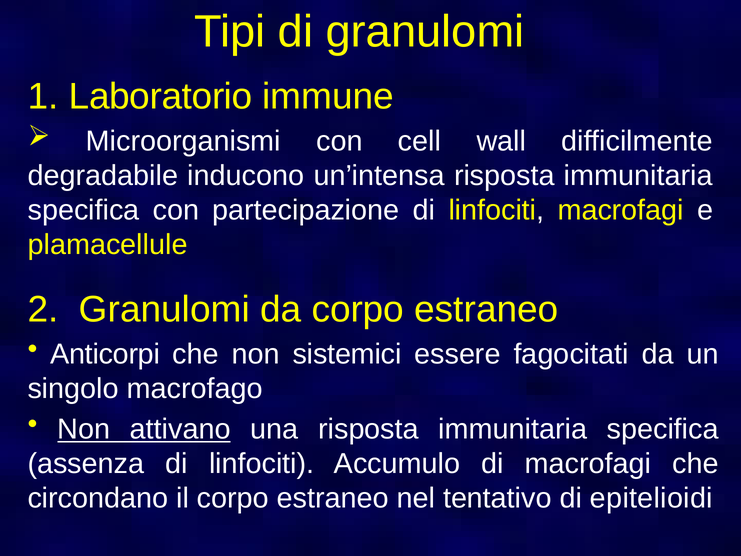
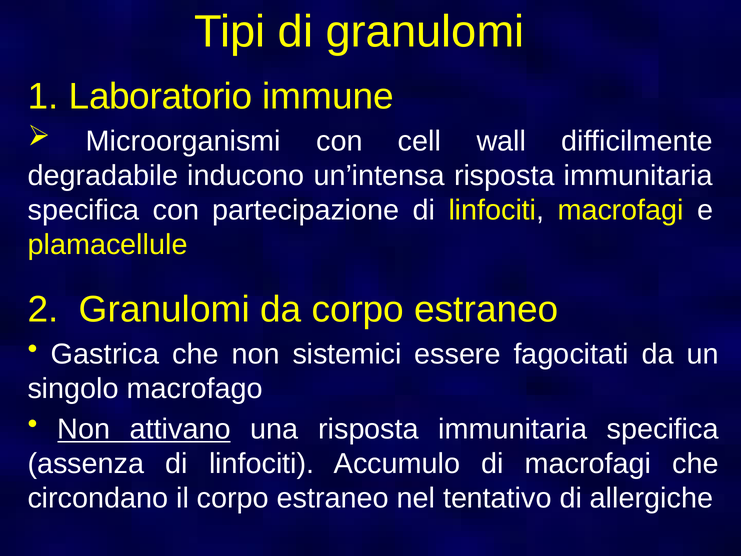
Anticorpi: Anticorpi -> Gastrica (105, 354)
epitelioidi: epitelioidi -> allergiche (652, 498)
